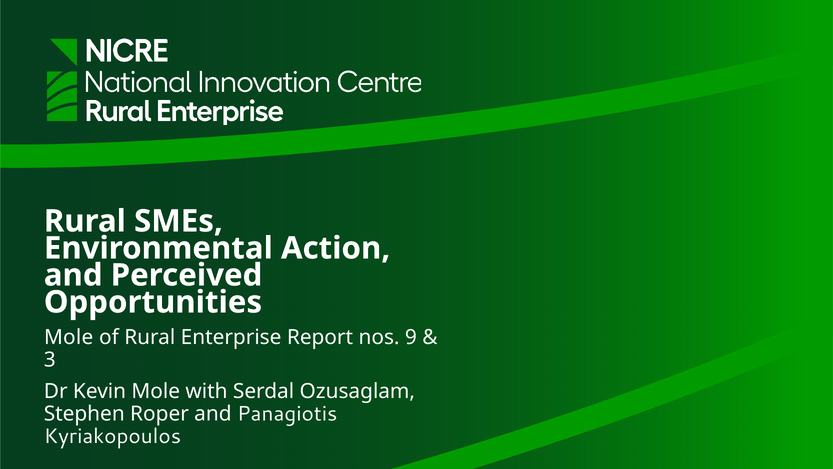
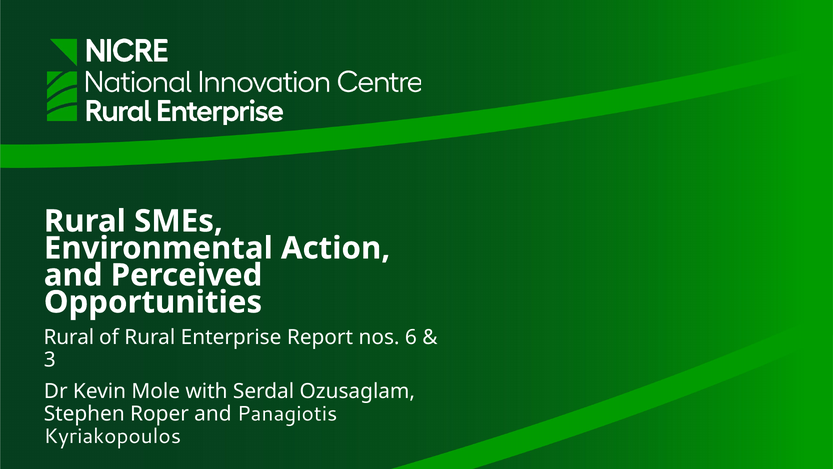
Mole: Mole -> Rural (69, 337)
9: 9 -> 6 (411, 337)
